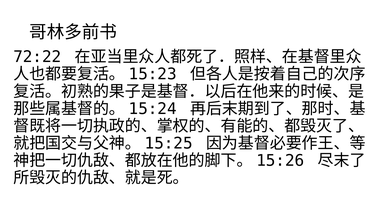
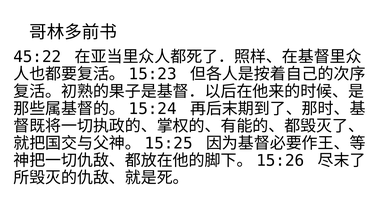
72:22: 72:22 -> 45:22 (37, 57)
